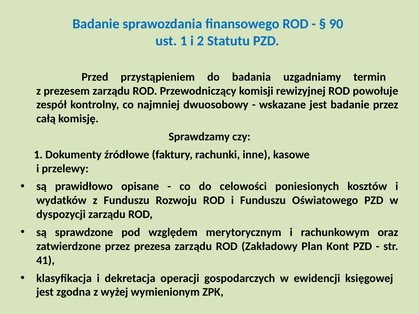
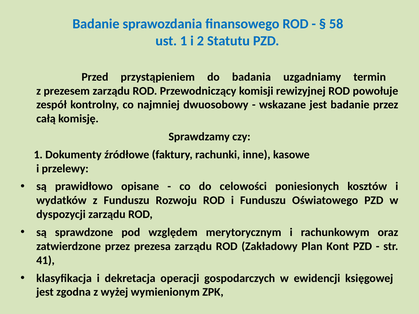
90: 90 -> 58 (336, 24)
